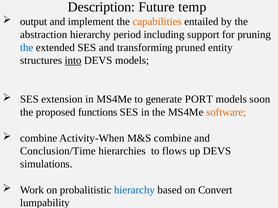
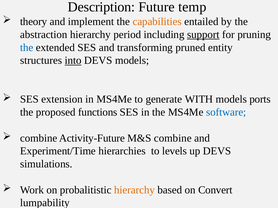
output: output -> theory (34, 22)
support underline: none -> present (203, 35)
PORT: PORT -> WITH (199, 99)
soon: soon -> ports (260, 99)
software colour: orange -> blue (226, 112)
Activity-When: Activity-When -> Activity-Future (92, 138)
Conclusion/Time: Conclusion/Time -> Experiment/Time (58, 151)
flows: flows -> levels (175, 151)
hierarchy colour: blue -> orange (134, 190)
